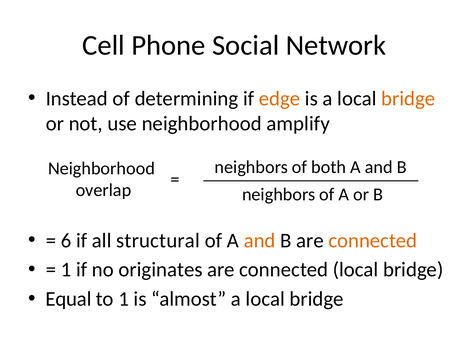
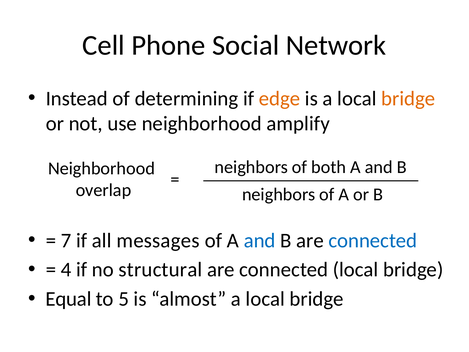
6: 6 -> 7 (66, 240)
structural: structural -> messages (158, 240)
and colour: orange -> blue (260, 240)
connected colour: orange -> blue (373, 240)
1: 1 -> 4 (66, 269)
originates: originates -> structural (160, 269)
to 1: 1 -> 5 (124, 299)
